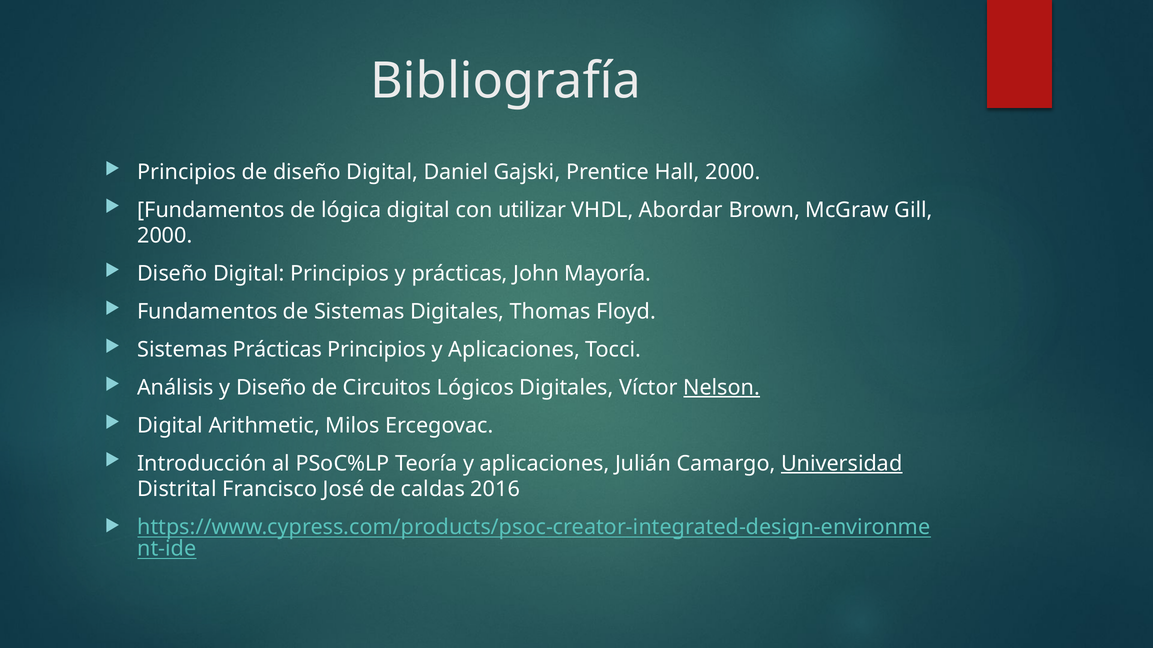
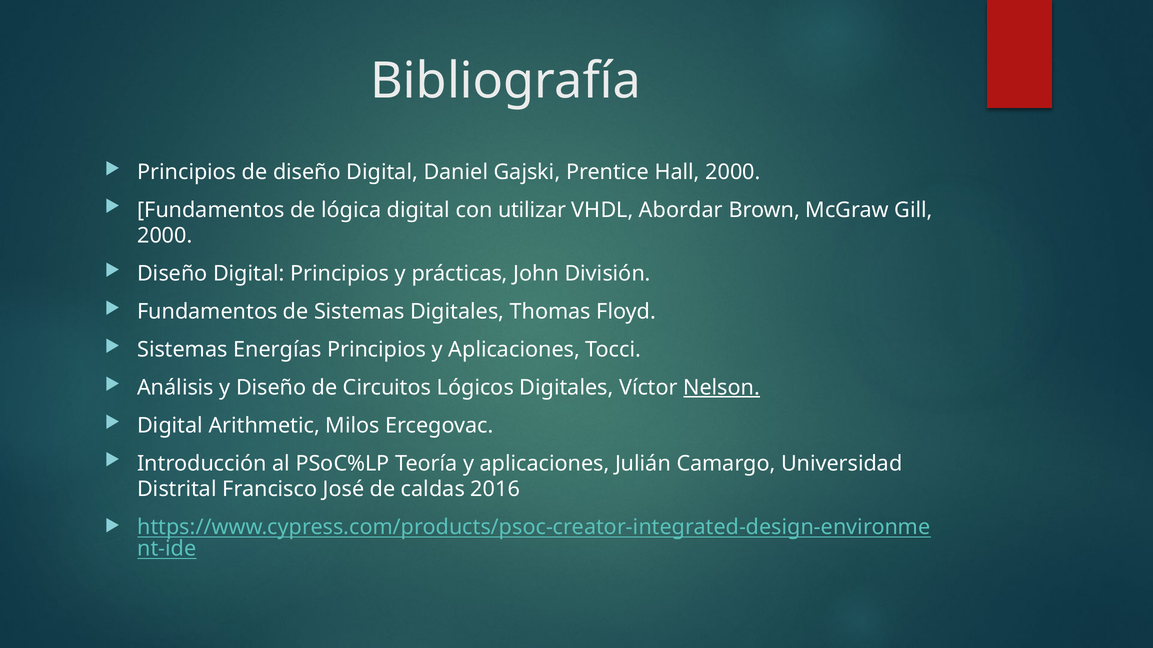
Mayoría: Mayoría -> División (608, 274)
Sistemas Prácticas: Prácticas -> Energías (277, 350)
Universidad underline: present -> none (842, 464)
